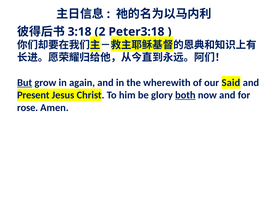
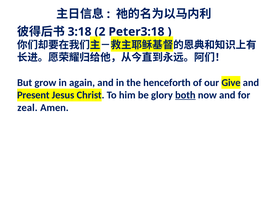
But underline: present -> none (25, 83)
wherewith: wherewith -> henceforth (167, 83)
Said: Said -> Give (231, 83)
rose: rose -> zeal (27, 108)
